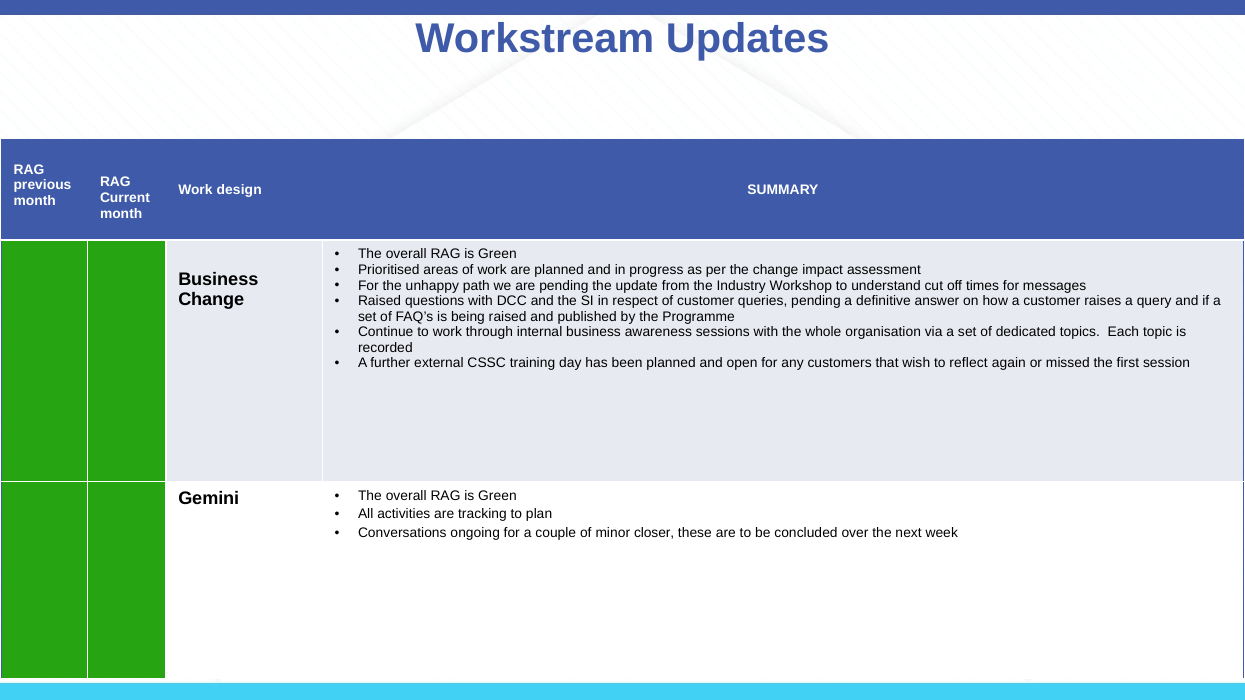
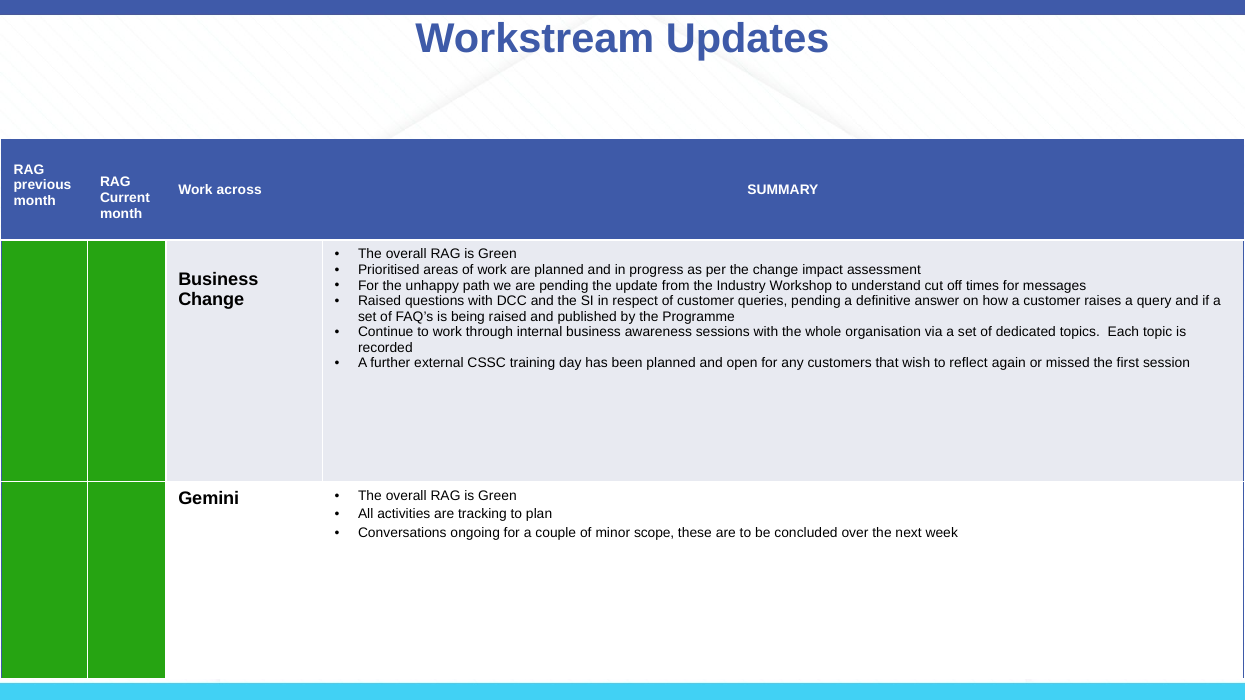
design: design -> across (239, 190)
closer: closer -> scope (654, 533)
